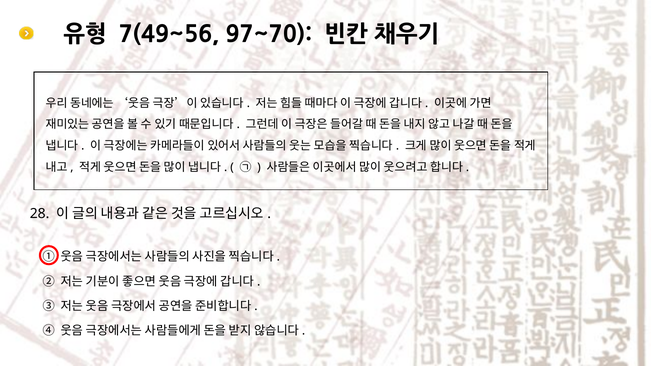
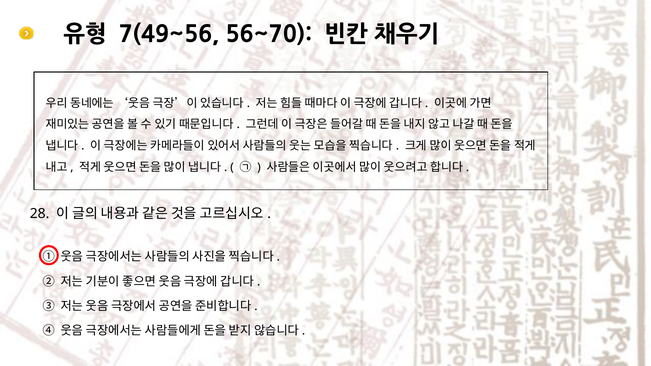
97~70: 97~70 -> 56~70 (269, 35)
